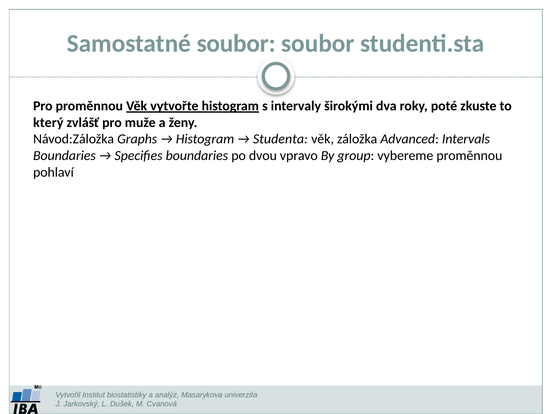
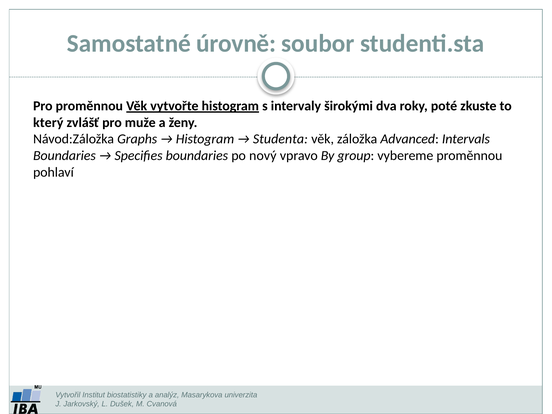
Samostatné soubor: soubor -> úrovně (236, 43)
dvou: dvou -> nový (263, 156)
